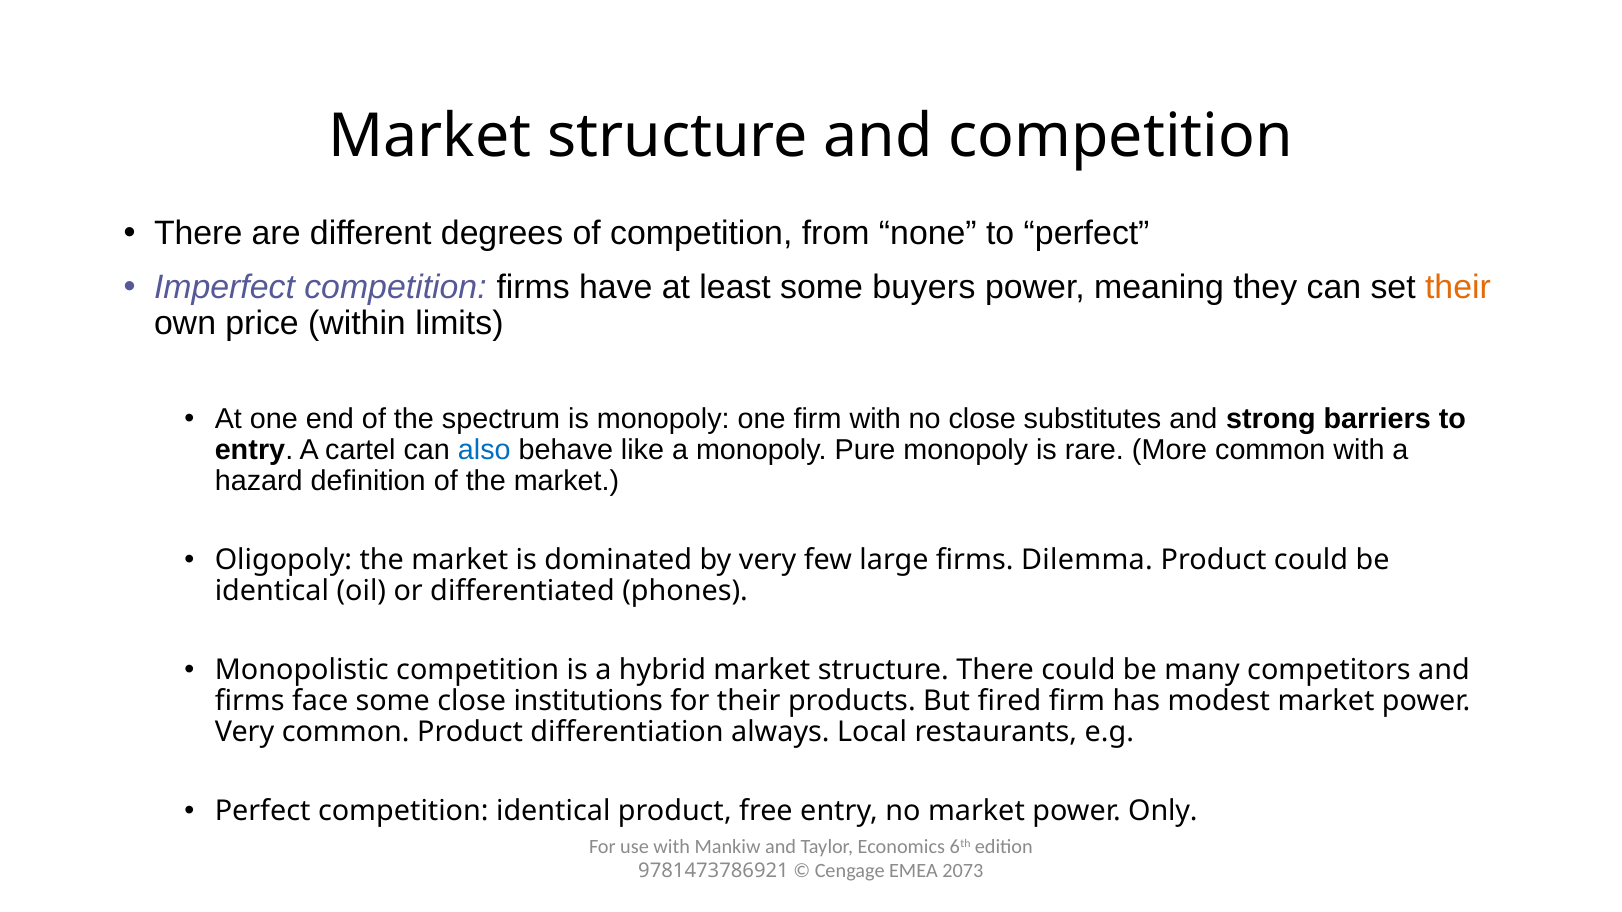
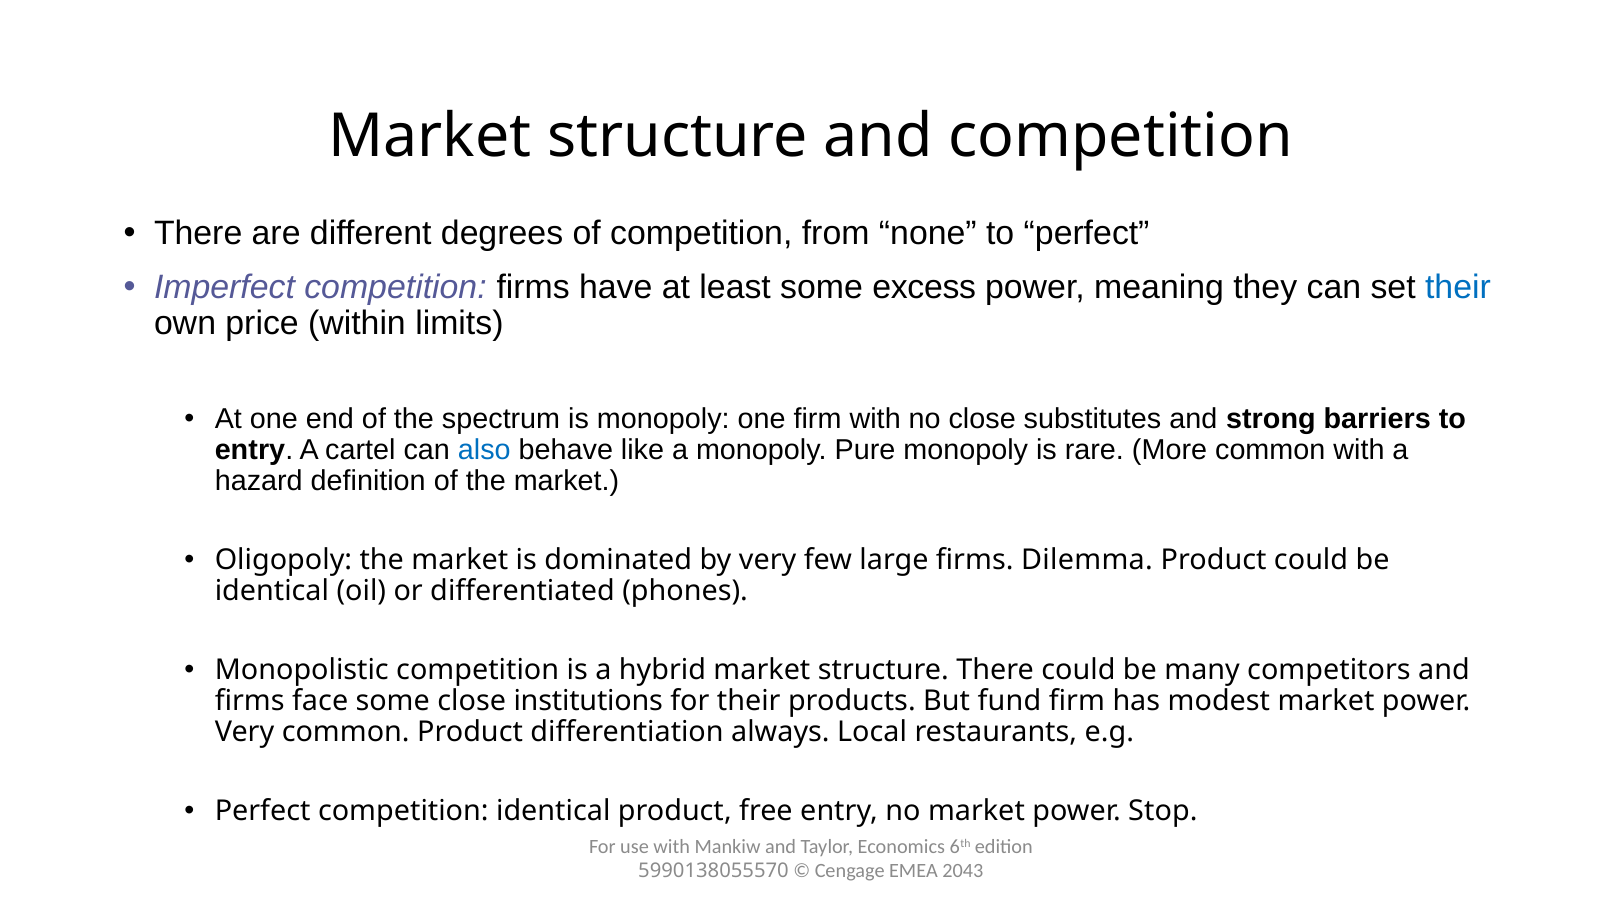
buyers: buyers -> excess (924, 287)
their colour: orange -> blue (1458, 287)
fired: fired -> fund (1009, 701)
Only: Only -> Stop (1163, 811)
9781473786921: 9781473786921 -> 5990138055570 (713, 871)
2073: 2073 -> 2043 (963, 871)
